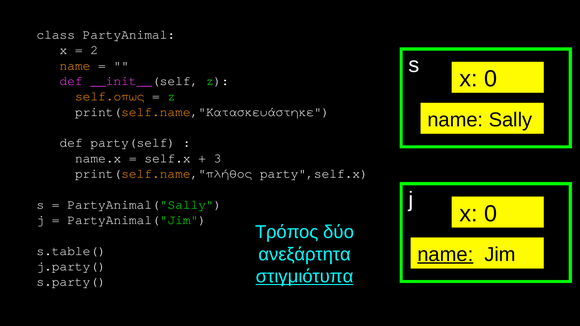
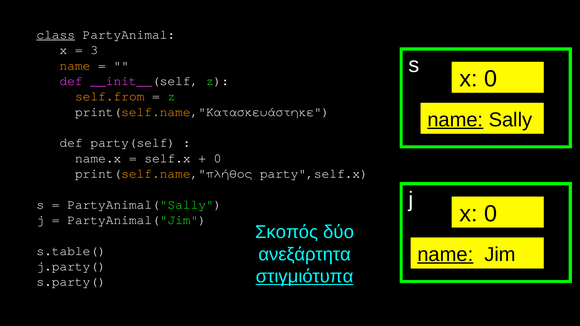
class underline: none -> present (56, 35)
2: 2 -> 3 (94, 50)
self.όπως: self.όπως -> self.from (110, 96)
name underline: none -> present (455, 120)
3: 3 -> 0 (218, 158)
Τρόπος: Τρόπος -> Σκοπός (287, 232)
